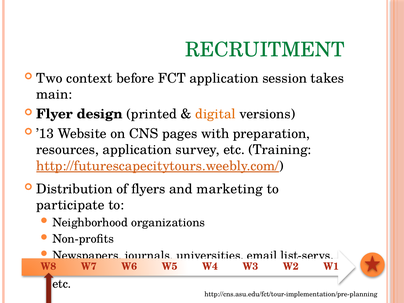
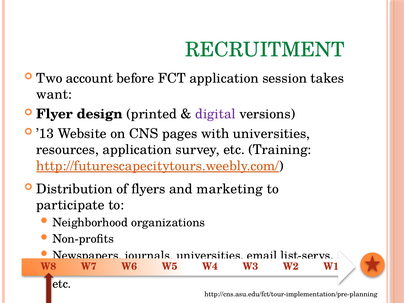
context: context -> account (89, 78)
main: main -> want (54, 95)
digital colour: orange -> purple (216, 114)
with preparation: preparation -> universities (271, 134)
